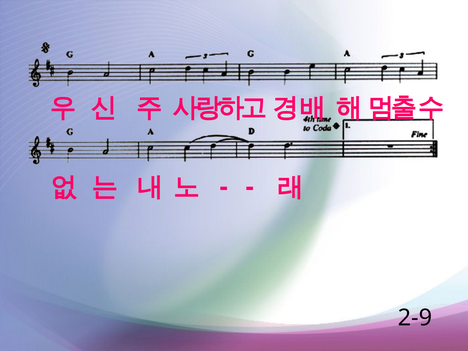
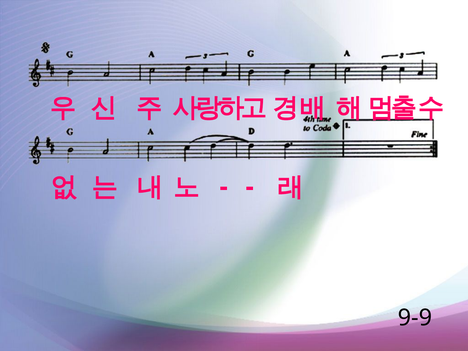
2-9: 2-9 -> 9-9 (415, 318)
